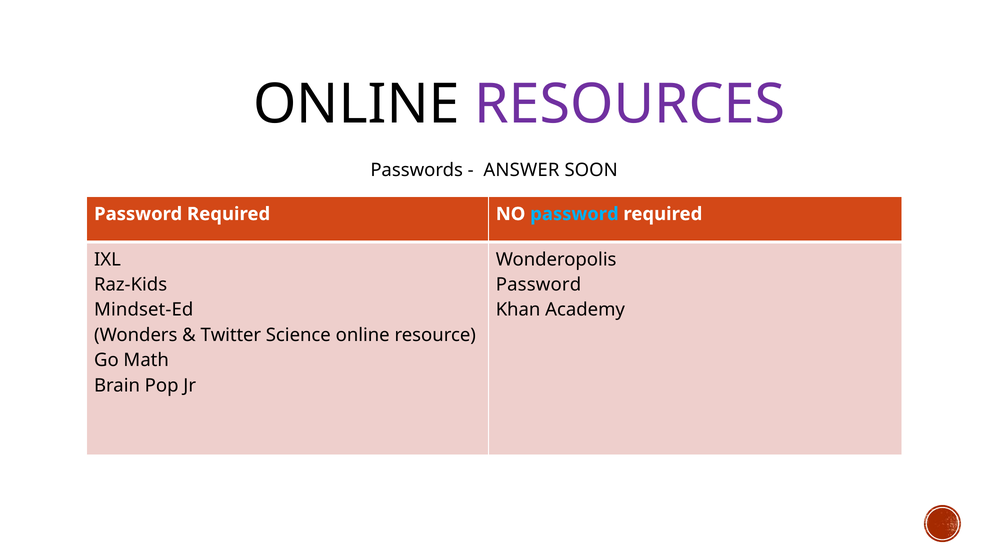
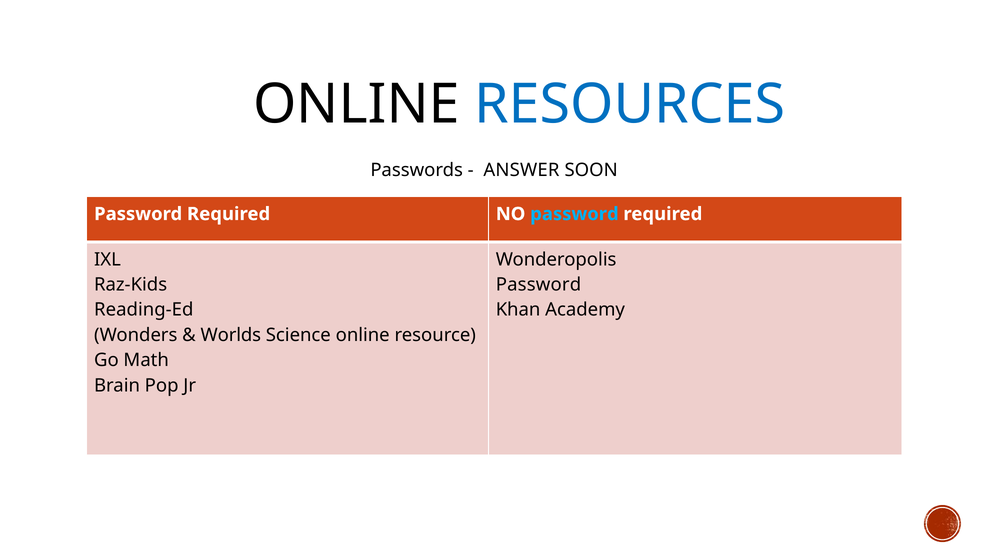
RESOURCES colour: purple -> blue (630, 104)
Mindset-Ed: Mindset-Ed -> Reading-Ed (144, 310)
Twitter: Twitter -> Worlds (231, 335)
